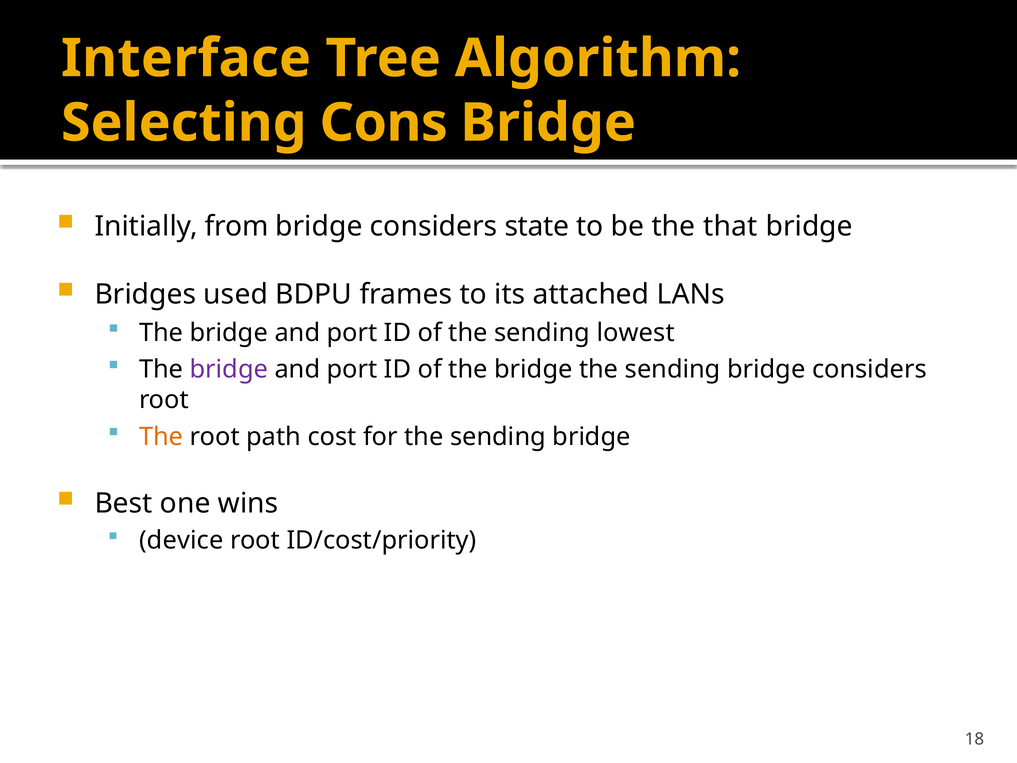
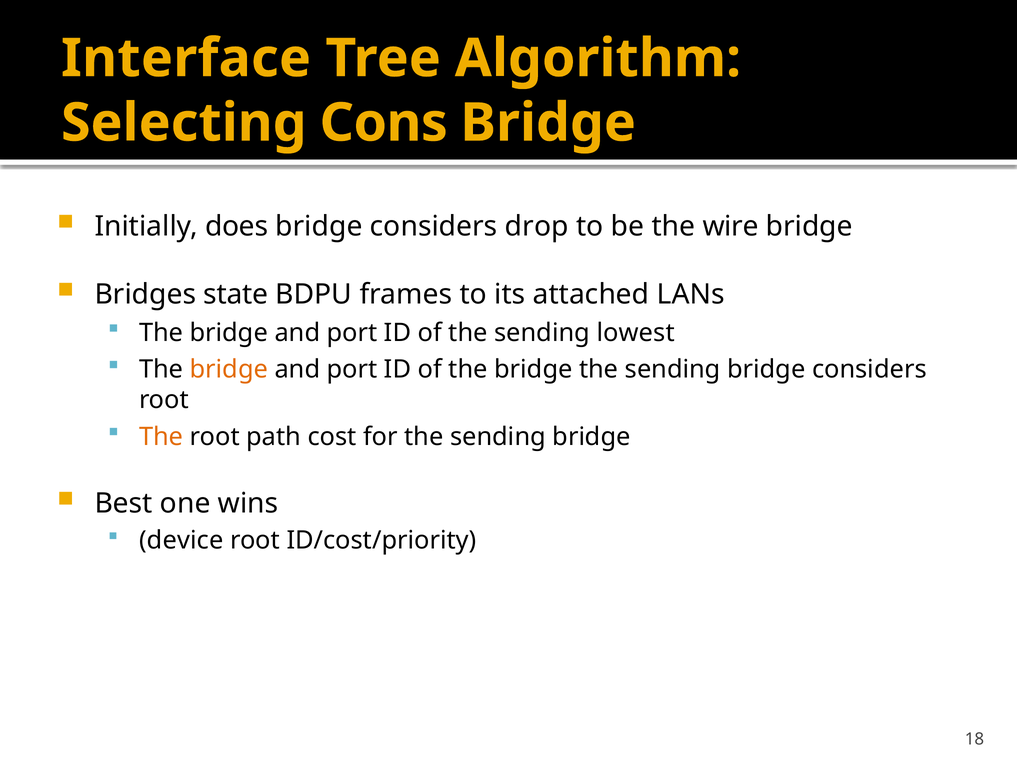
from: from -> does (237, 227)
state: state -> drop (537, 227)
that: that -> wire (731, 227)
used: used -> state (236, 294)
bridge colour: purple -> orange (229, 369)
